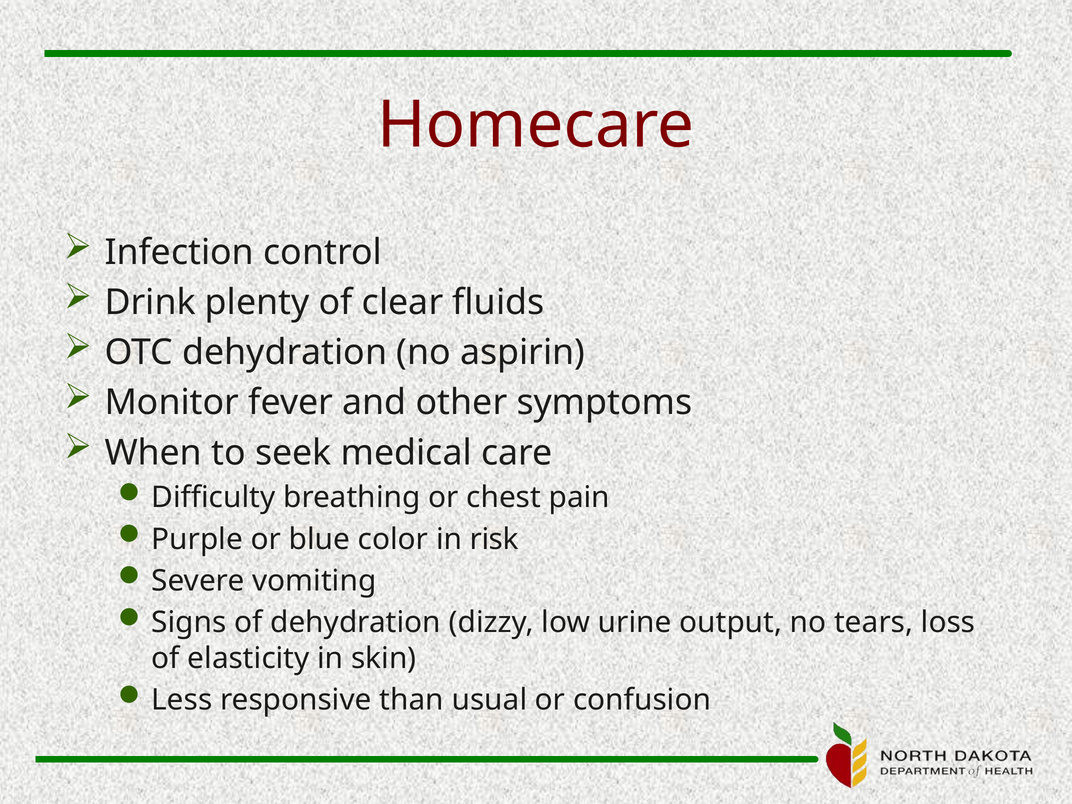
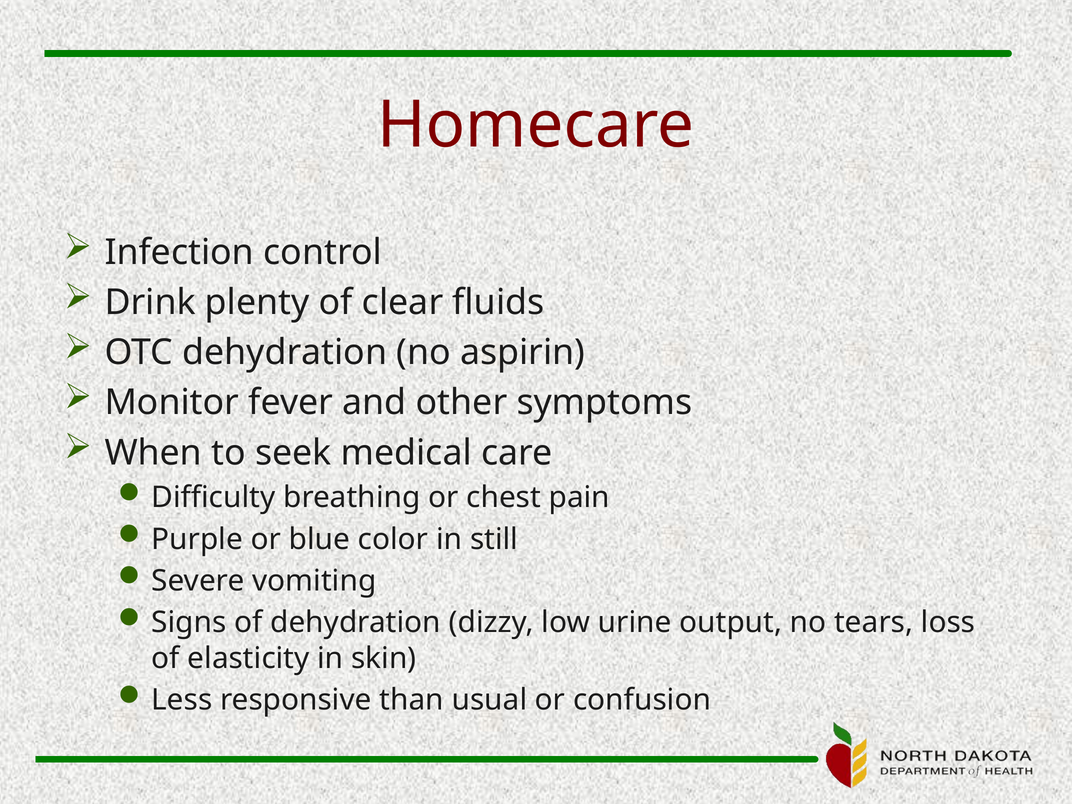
risk: risk -> still (494, 539)
